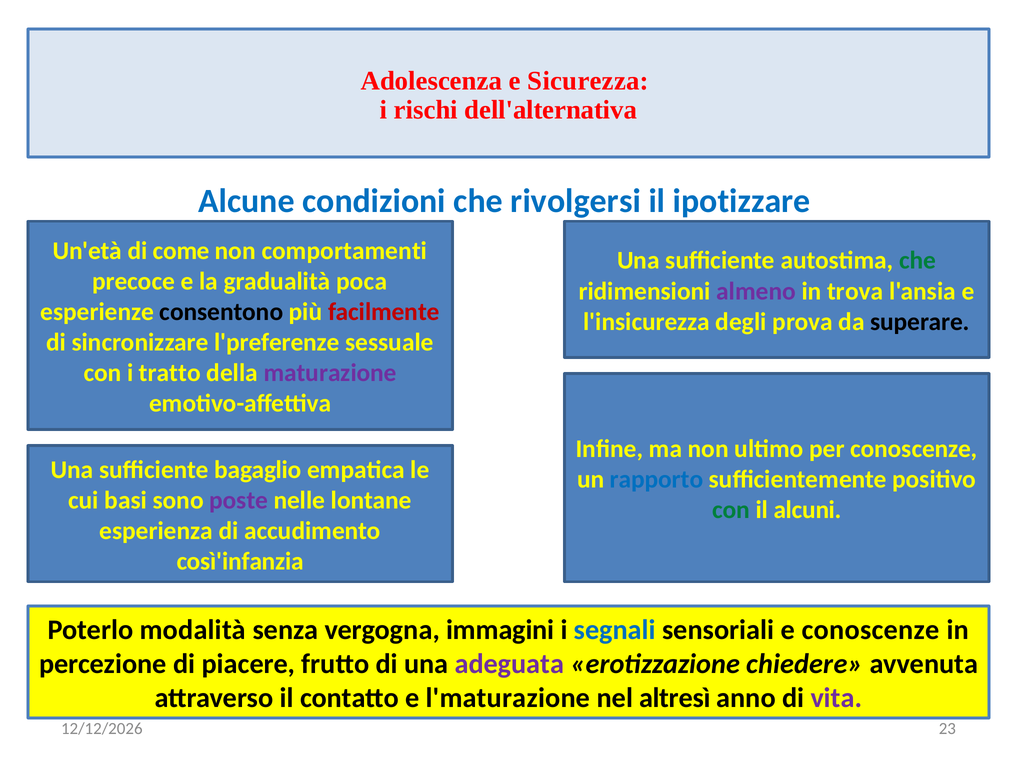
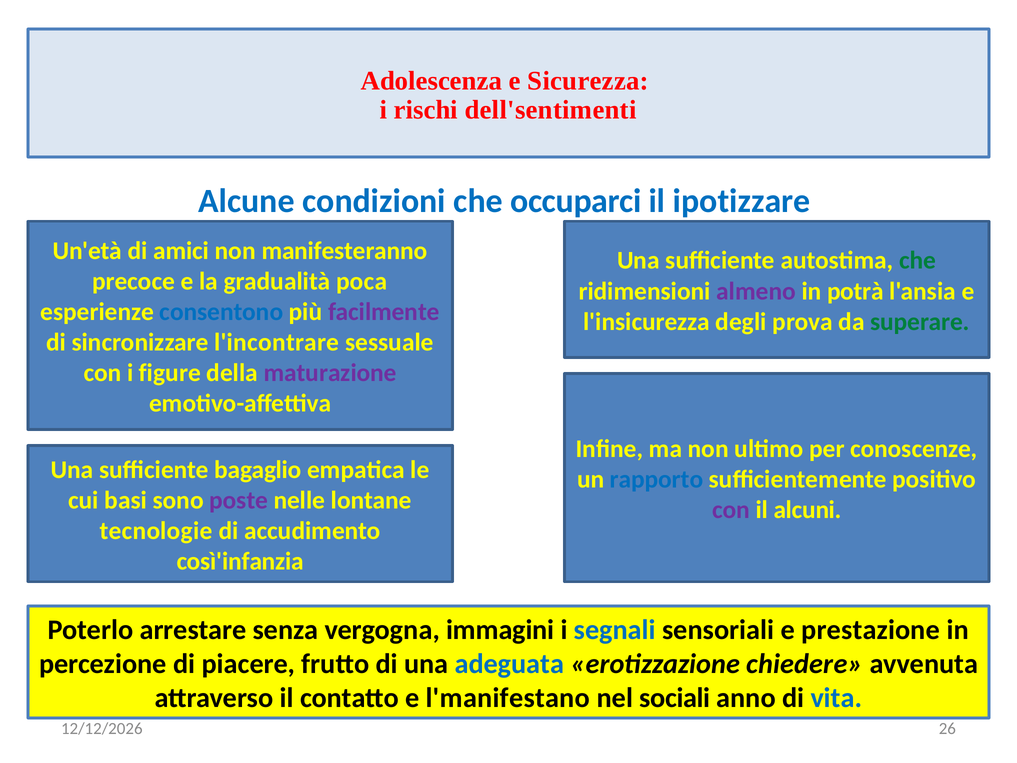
dell'alternativa: dell'alternativa -> dell'sentimenti (551, 110)
rivolgersi: rivolgersi -> occuparci (576, 201)
come: come -> amici (181, 251)
comportamenti: comportamenti -> manifesteranno (344, 251)
trova: trova -> potrà (855, 291)
consentono colour: black -> blue (221, 312)
facilmente colour: red -> purple (384, 312)
superare colour: black -> green (920, 322)
l'preferenze: l'preferenze -> l'incontrare (277, 342)
tratto: tratto -> figure (170, 373)
con colour: green -> purple (731, 510)
esperienza: esperienza -> tecnologie (156, 530)
modalità: modalità -> arrestare (193, 630)
e conoscenze: conoscenze -> prestazione (871, 630)
adeguata colour: purple -> blue (509, 664)
l'maturazione: l'maturazione -> l'manifestano (508, 697)
altresì: altresì -> sociali (675, 697)
vita colour: purple -> blue (836, 697)
23: 23 -> 26 (947, 728)
